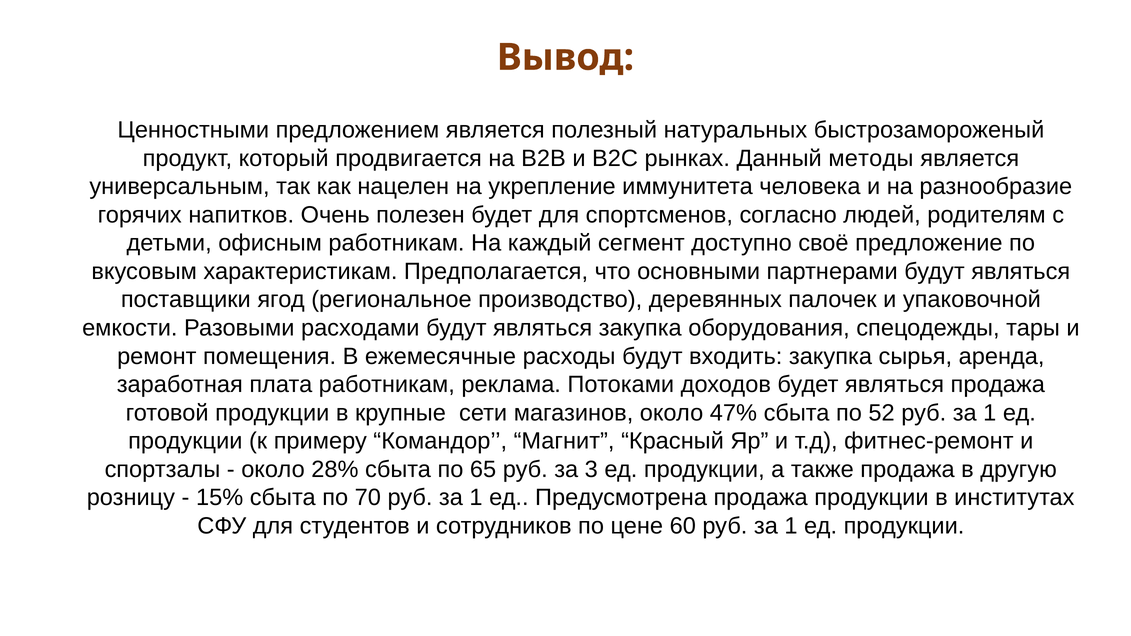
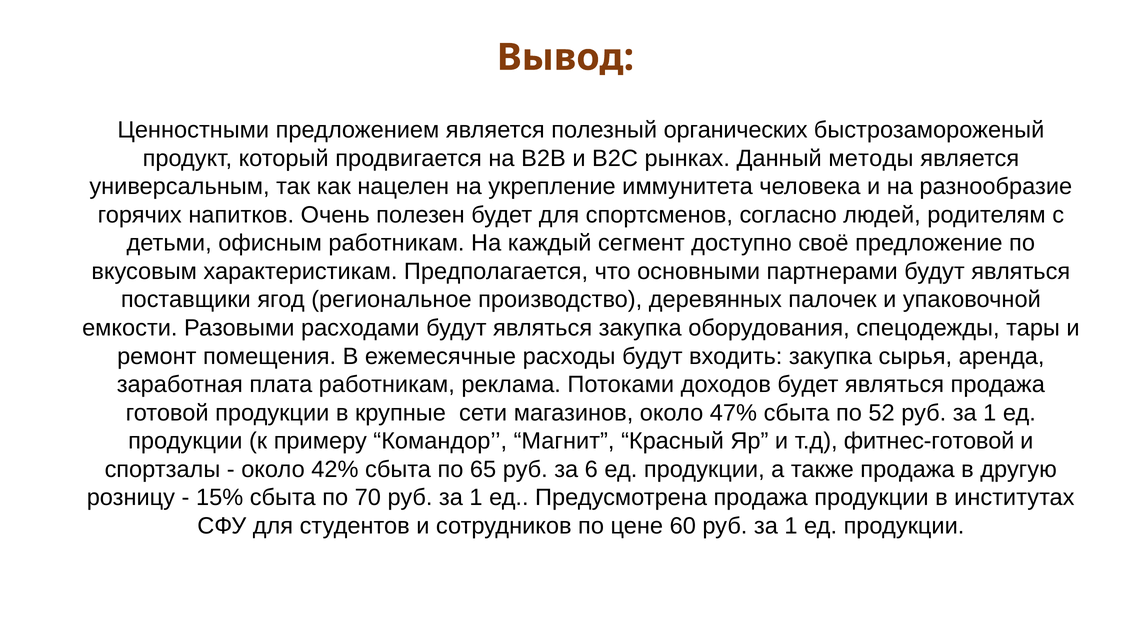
натуральных: натуральных -> органических (736, 130)
фитнес-ремонт: фитнес-ремонт -> фитнес-готовой (929, 441)
28%: 28% -> 42% (335, 470)
3: 3 -> 6 (591, 470)
